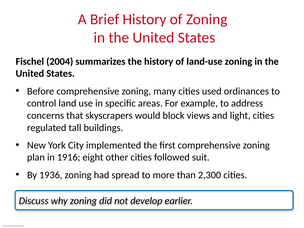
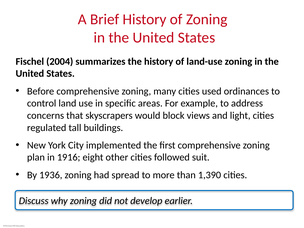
2,300: 2,300 -> 1,390 (210, 175)
